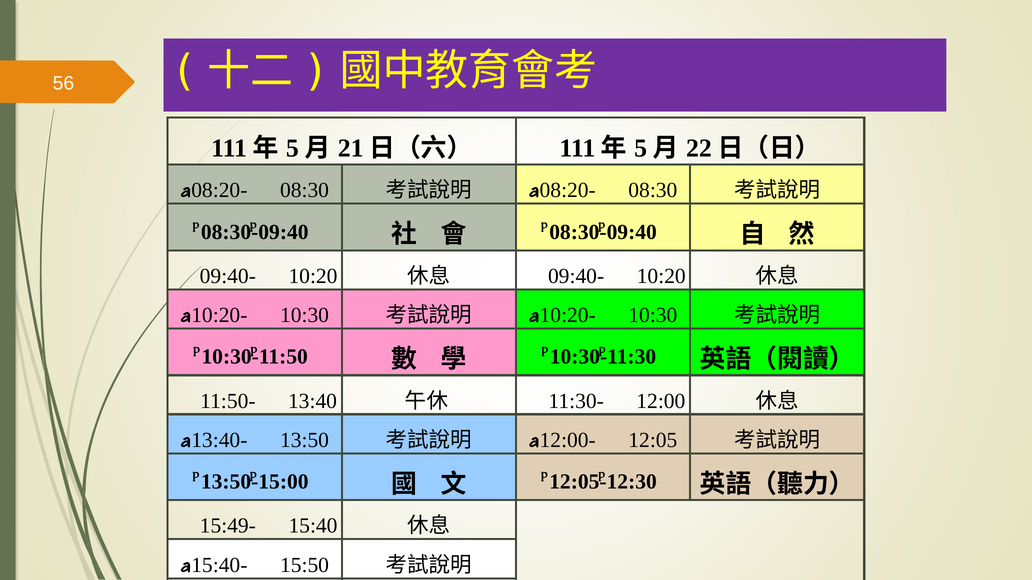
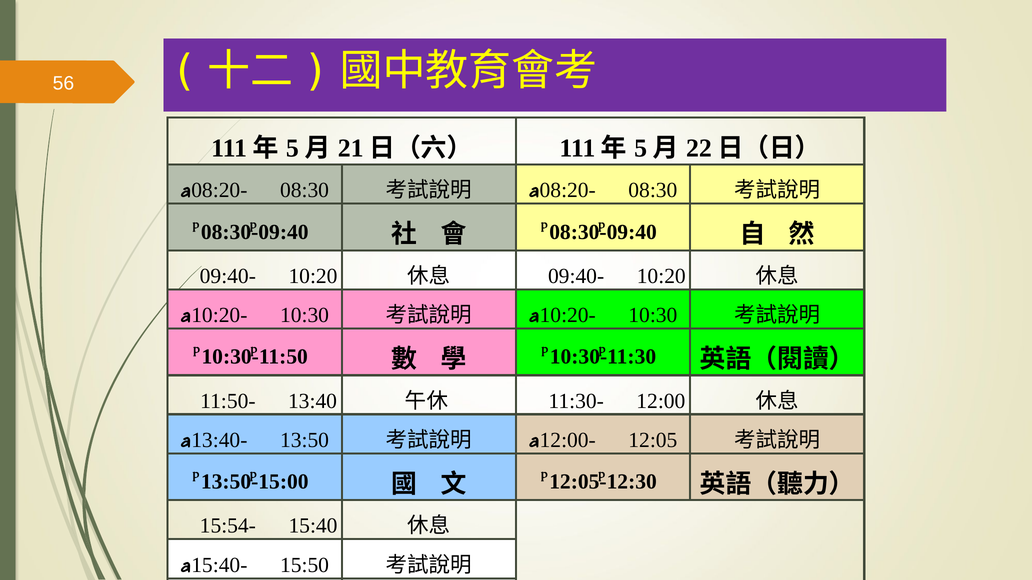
15:49-: 15:49- -> 15:54- (228, 526)
